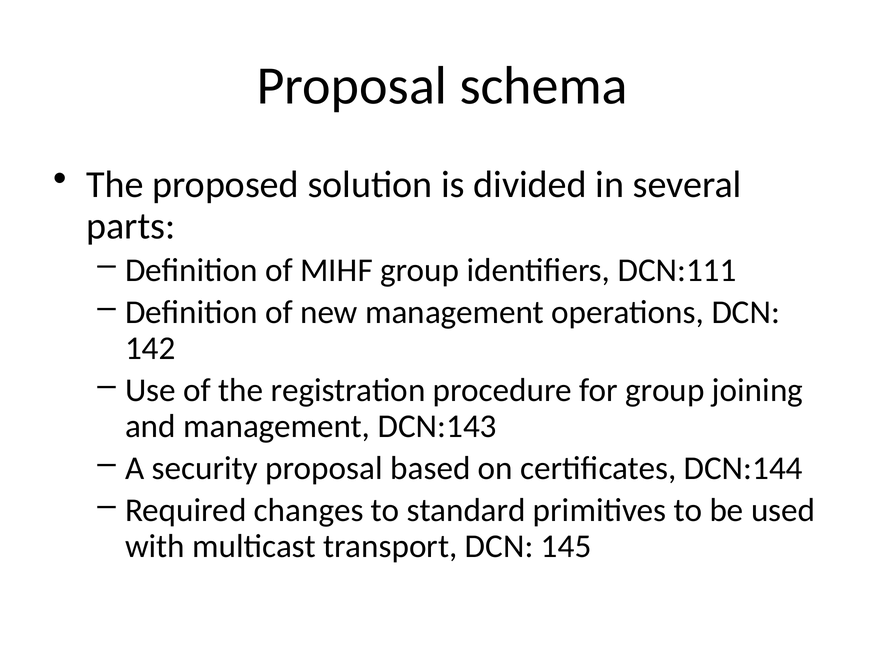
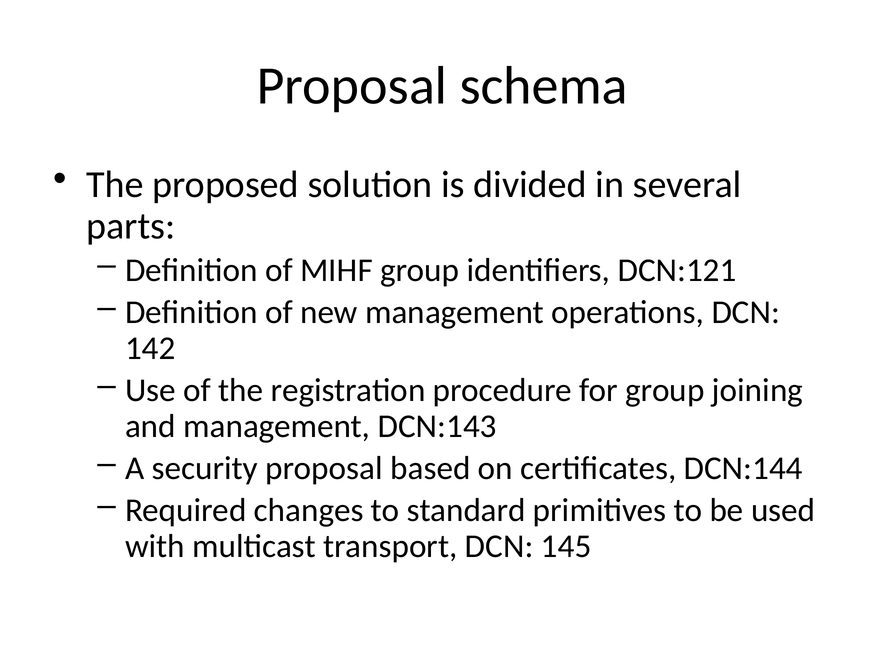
DCN:111: DCN:111 -> DCN:121 (677, 270)
